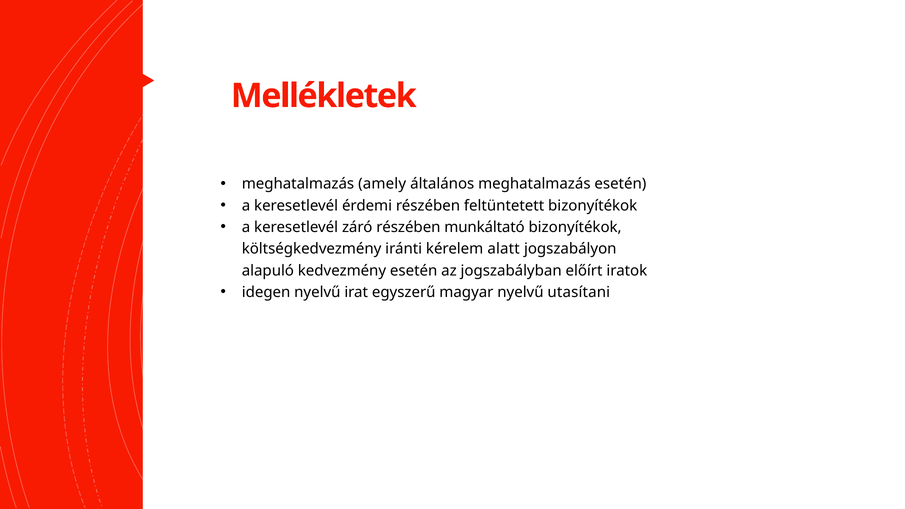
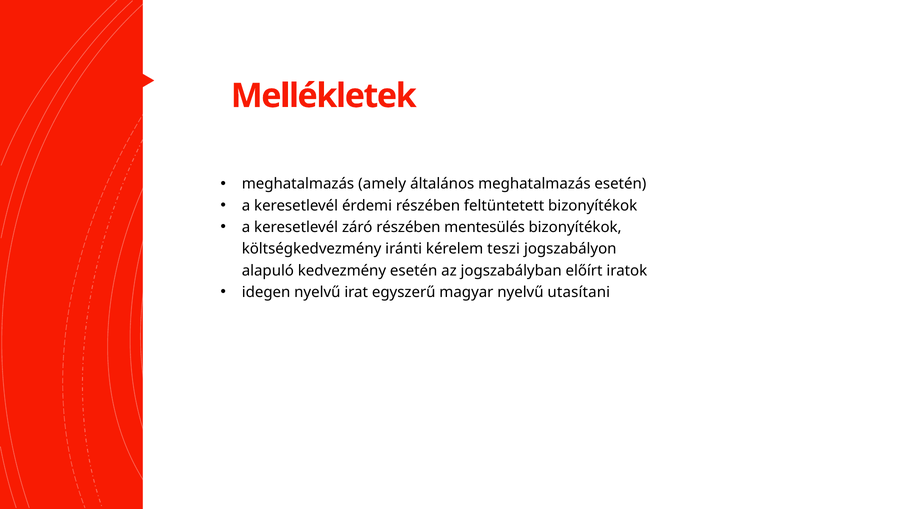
munkáltató: munkáltató -> mentesülés (485, 227)
alatt: alatt -> teszi (504, 249)
